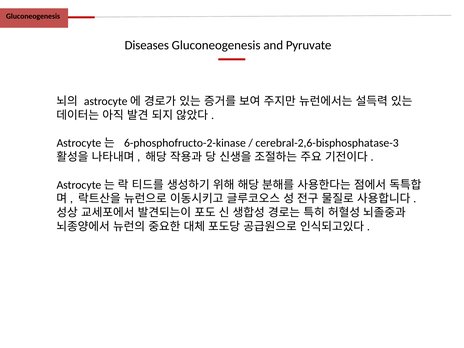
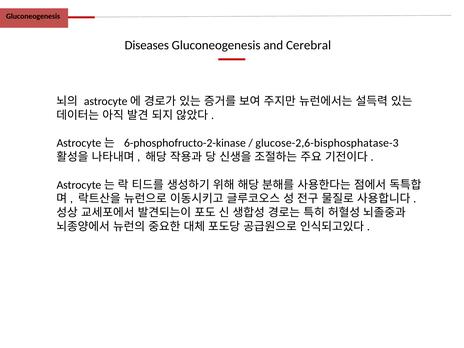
Pyruvate: Pyruvate -> Cerebral (309, 45)
cerebral-2,6-bisphosphatase-3: cerebral-2,6-bisphosphatase-3 -> glucose-2,6-bisphosphatase-3 (327, 143)
